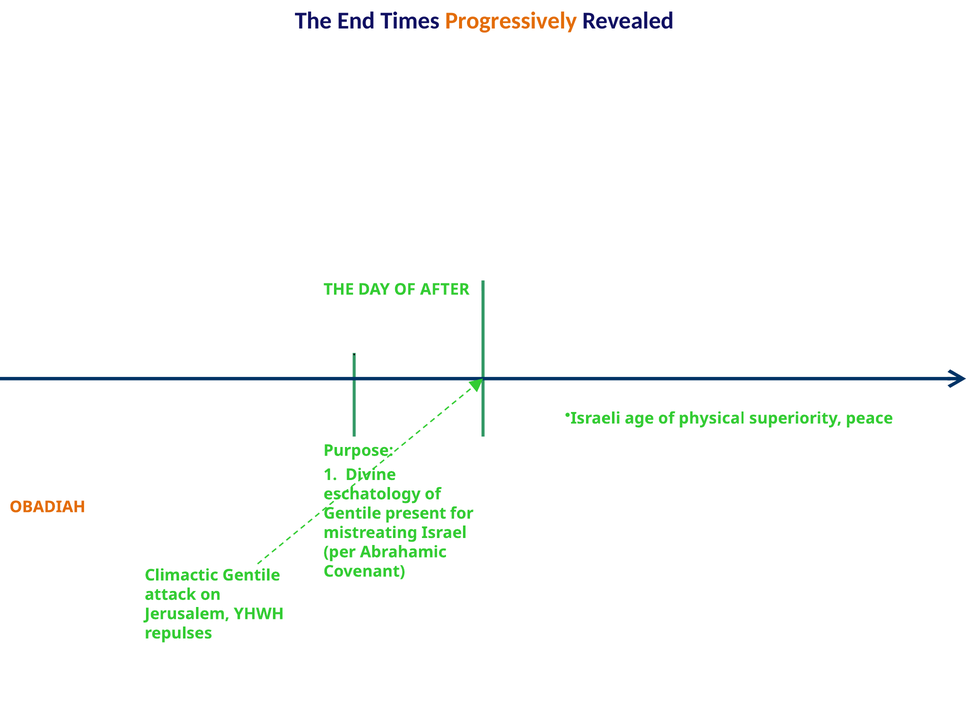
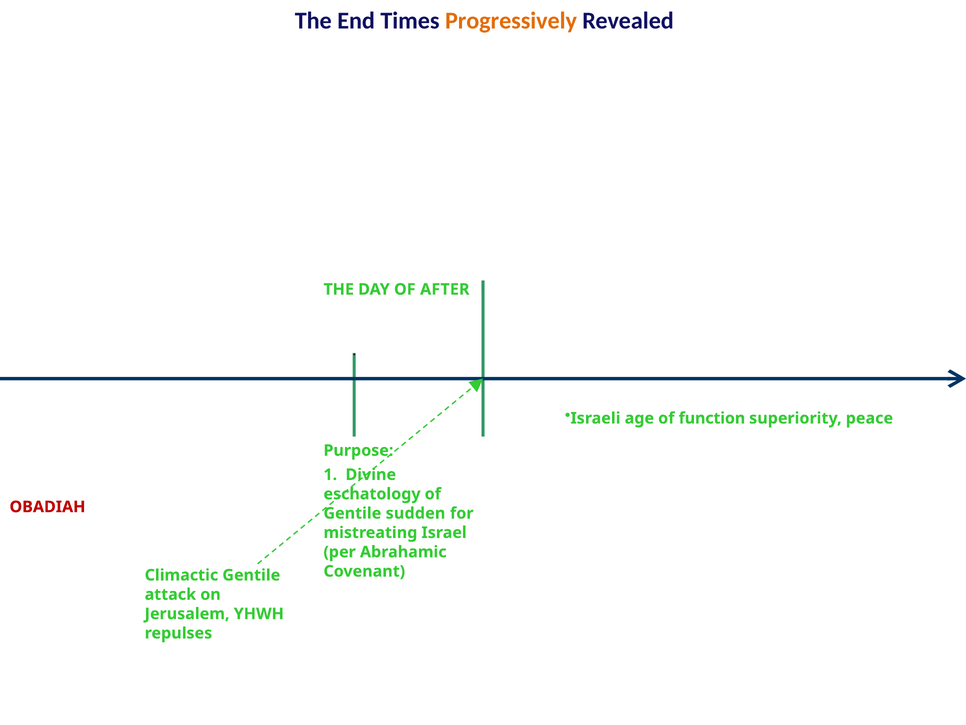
physical: physical -> function (712, 418)
OBADIAH colour: orange -> red (47, 507)
present: present -> sudden (416, 513)
